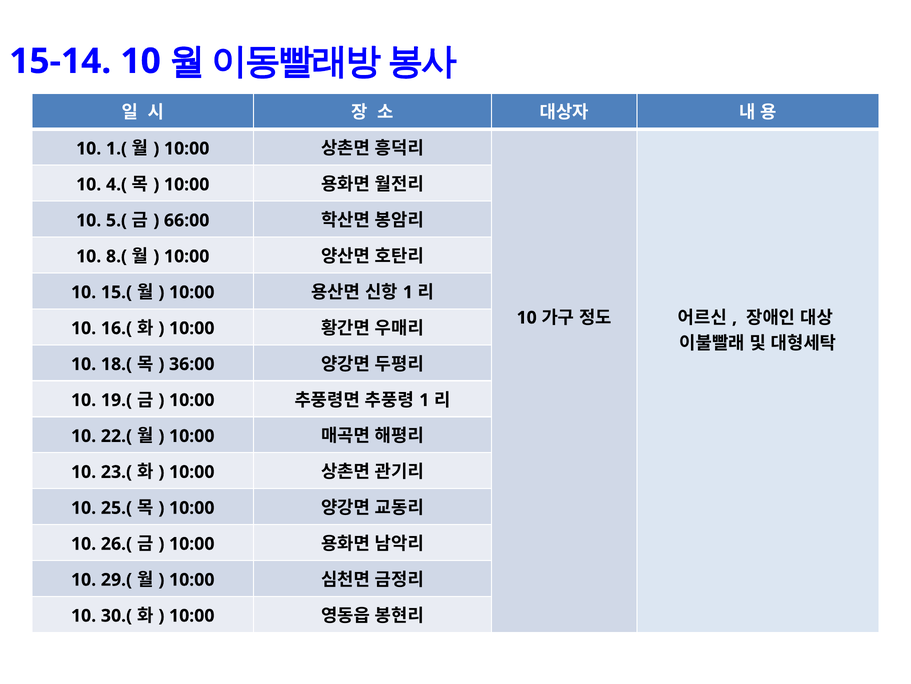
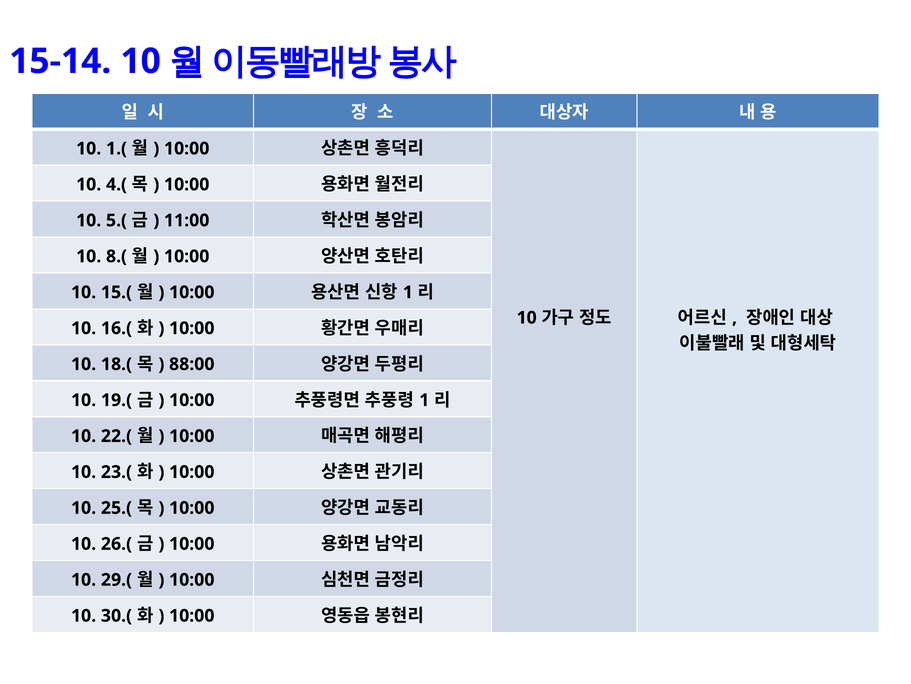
66:00: 66:00 -> 11:00 (187, 220)
36:00: 36:00 -> 88:00 (192, 364)
